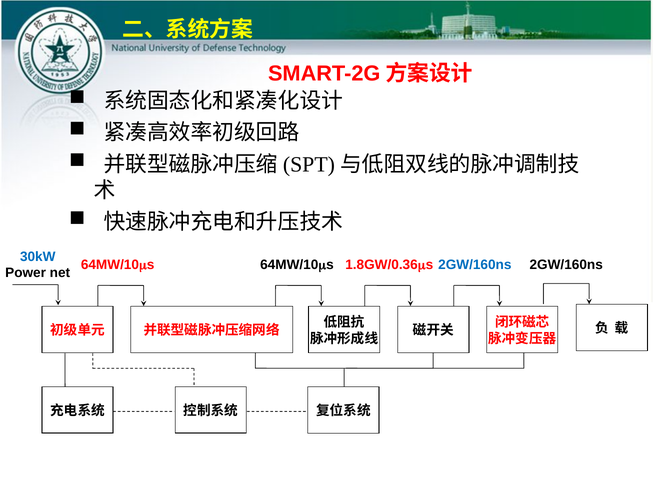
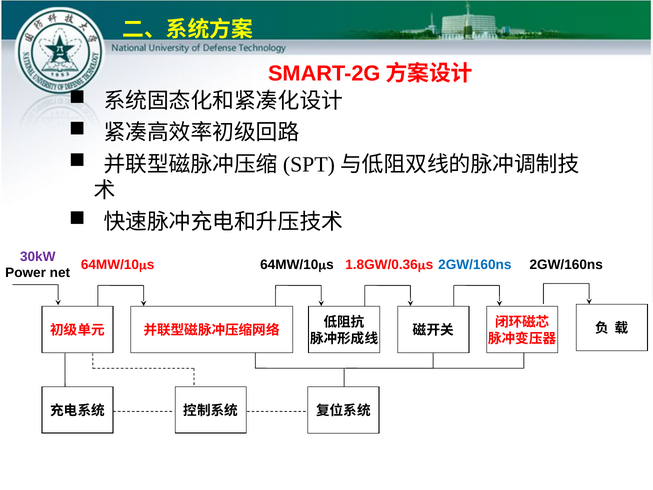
30kW colour: blue -> purple (38, 256)
